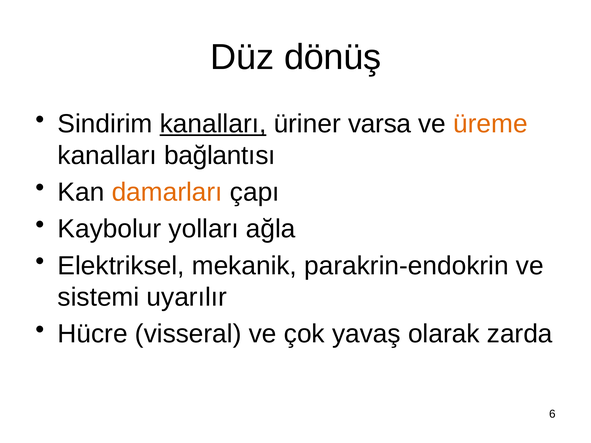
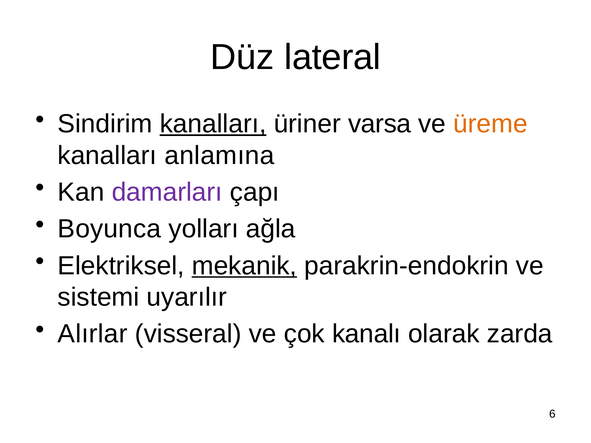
dönüş: dönüş -> lateral (333, 57)
bağlantısı: bağlantısı -> anlamına (219, 156)
damarları colour: orange -> purple (167, 192)
Kaybolur: Kaybolur -> Boyunca (109, 229)
mekanik underline: none -> present (244, 266)
Hücre: Hücre -> Alırlar (93, 334)
yavaş: yavaş -> kanalı (366, 334)
